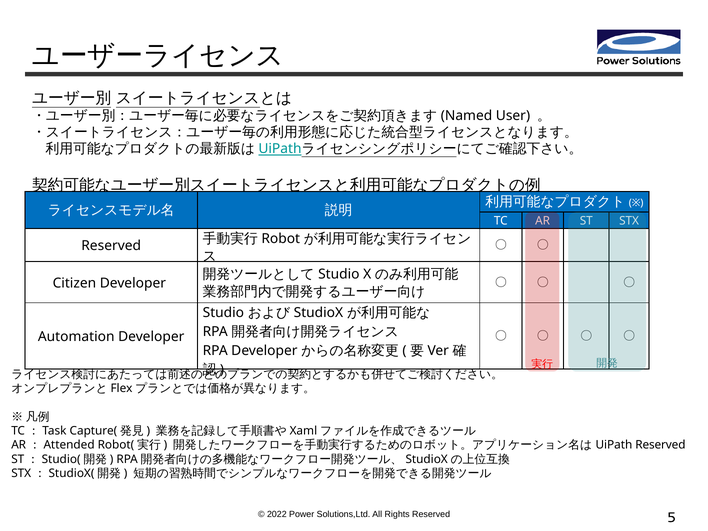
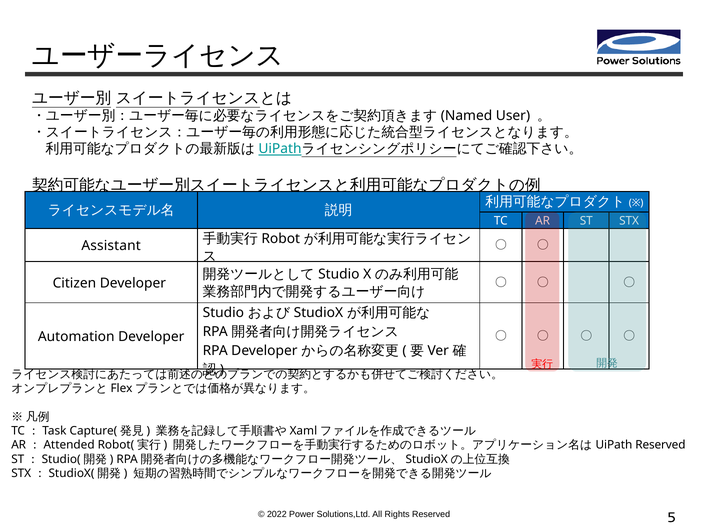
Reserved: Reserved -> Assistant (111, 246)
